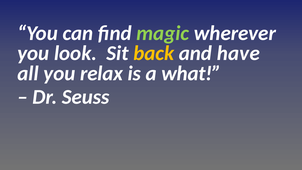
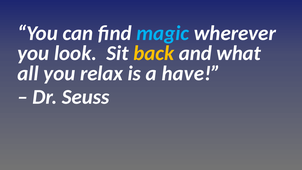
magic colour: light green -> light blue (163, 33)
have: have -> what (239, 53)
what: what -> have (191, 73)
